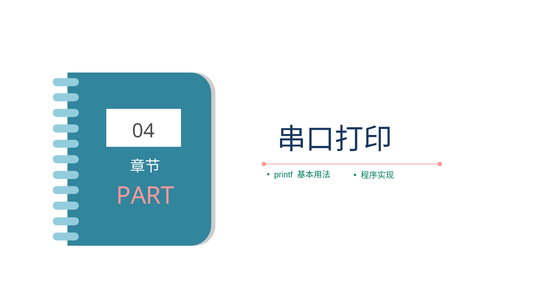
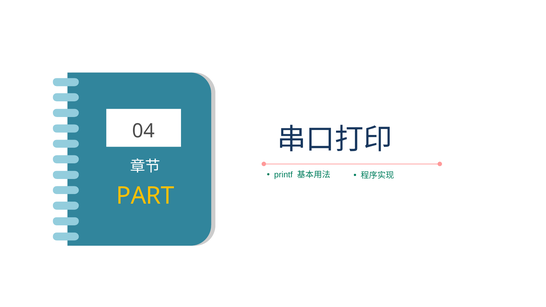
PART colour: pink -> yellow (145, 196)
